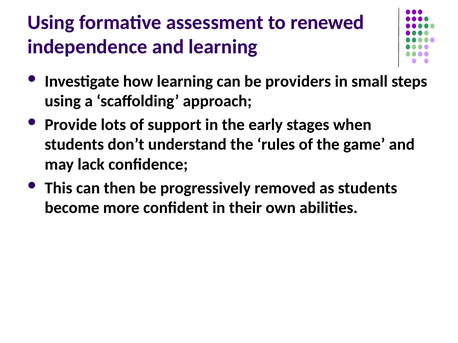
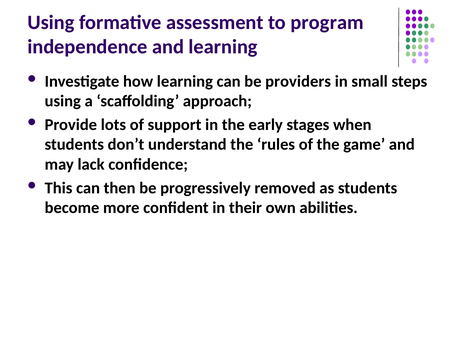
renewed: renewed -> program (327, 22)
